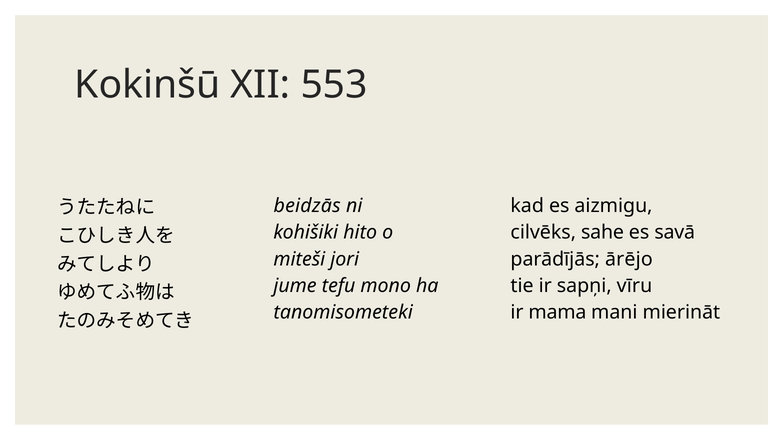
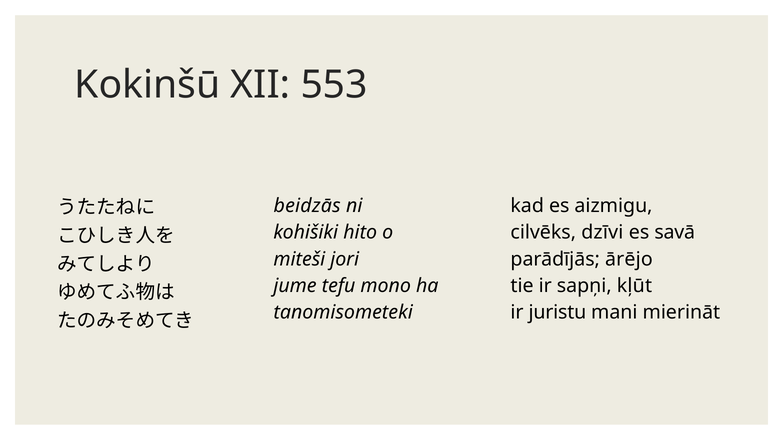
sahe: sahe -> dzīvi (602, 233)
vīru: vīru -> kļūt (634, 286)
mama: mama -> juristu (557, 313)
